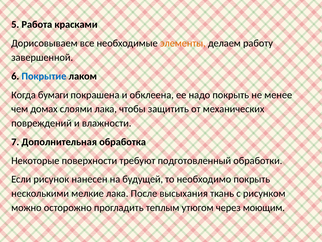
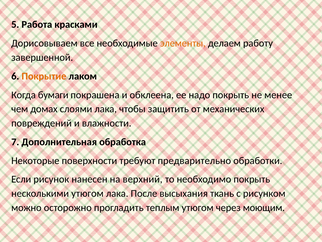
Покрытие colour: blue -> orange (44, 76)
подготовленный: подготовленный -> предварительно (194, 160)
будущей: будущей -> верхний (143, 179)
несколькими мелкие: мелкие -> утюгом (87, 193)
